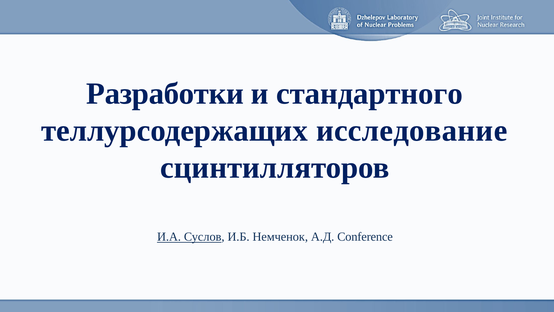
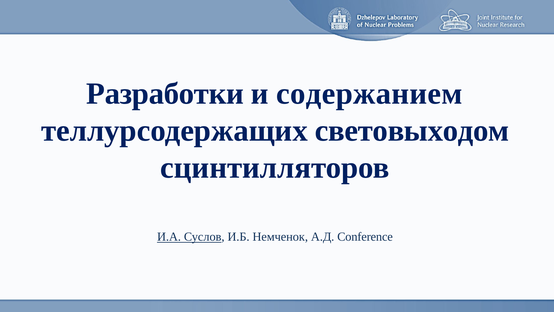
стандартного: стандартного -> содержанием (369, 94)
исследование: исследование -> световыходом (412, 130)
